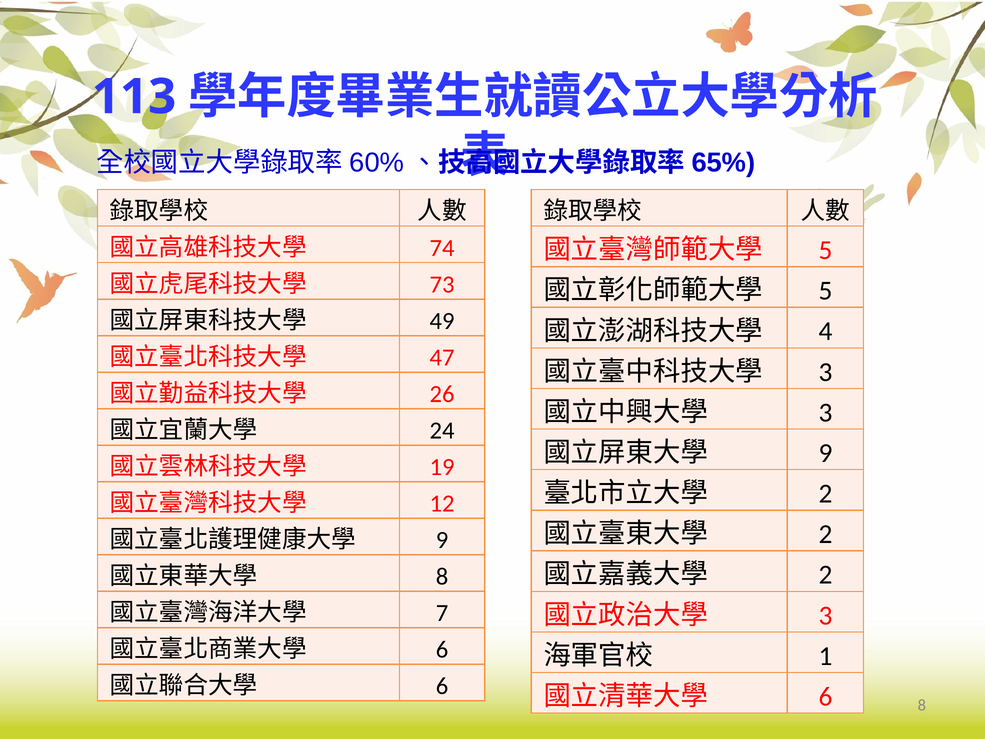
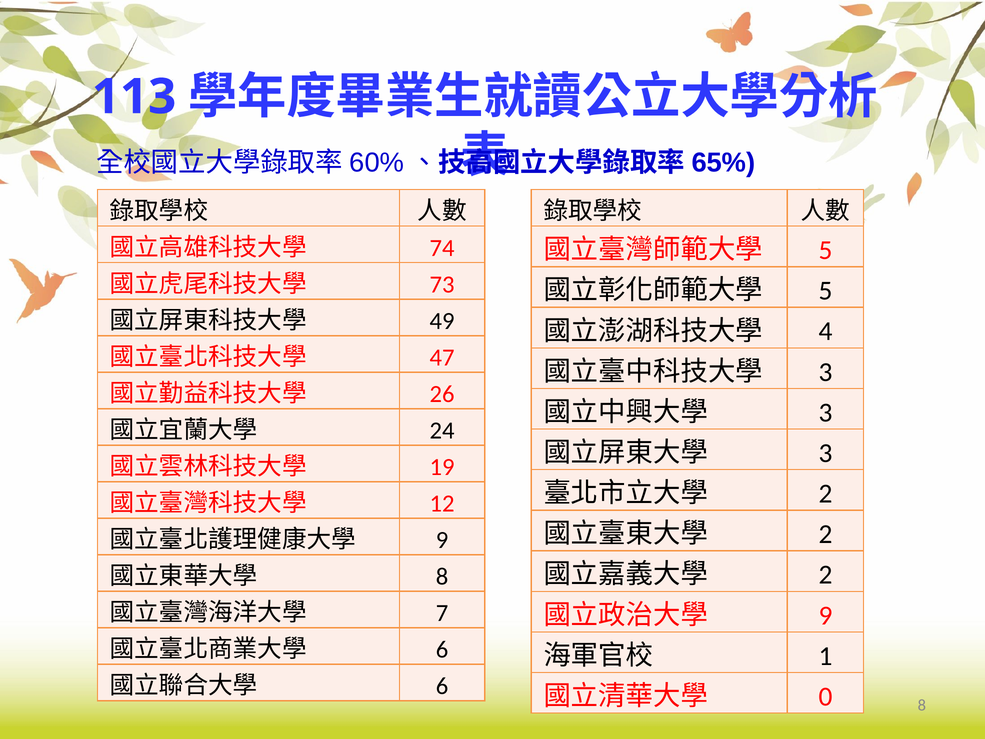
9: 9 -> 3 (825, 453)
3: 3 -> 9 (825, 615)
6: 6 -> 0 (825, 696)
